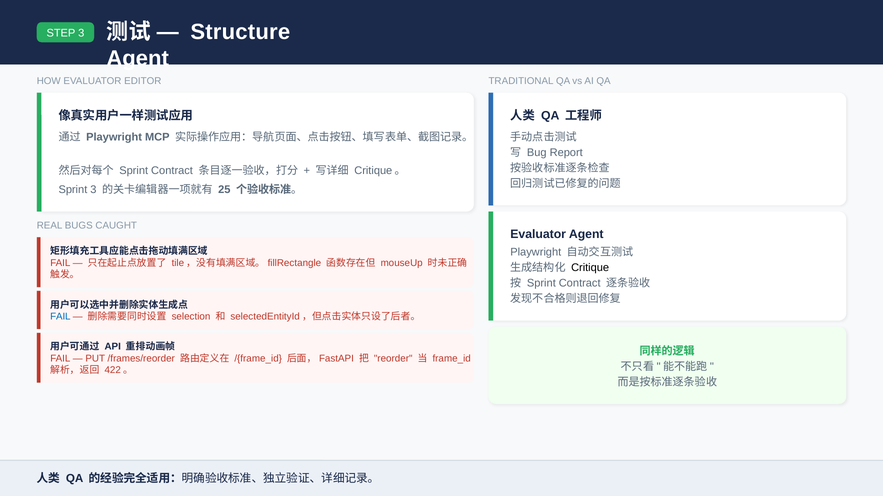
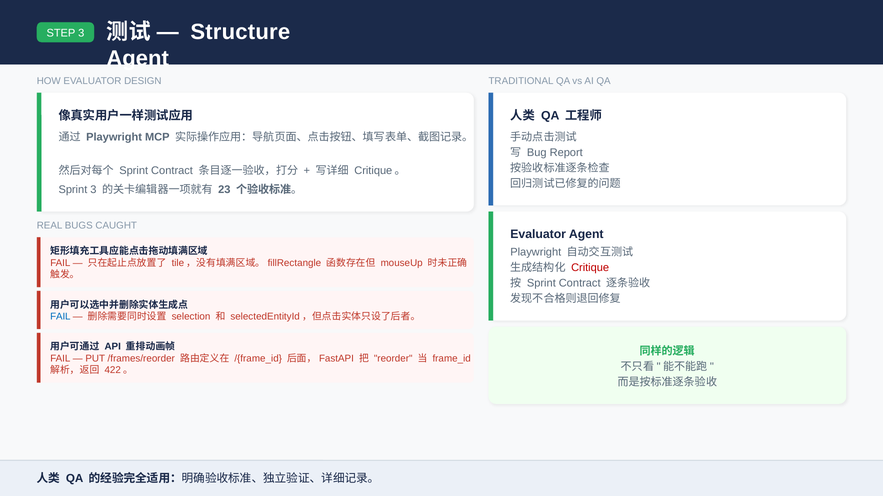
EDITOR: EDITOR -> DESIGN (143, 81)
25: 25 -> 23 (224, 190)
Critique colour: black -> red (590, 268)
